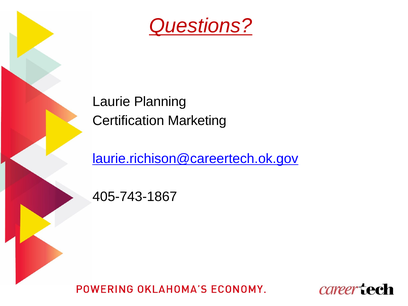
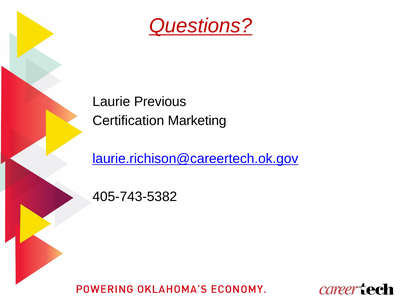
Planning: Planning -> Previous (160, 102)
405-743-1867: 405-743-1867 -> 405-743-5382 (135, 197)
